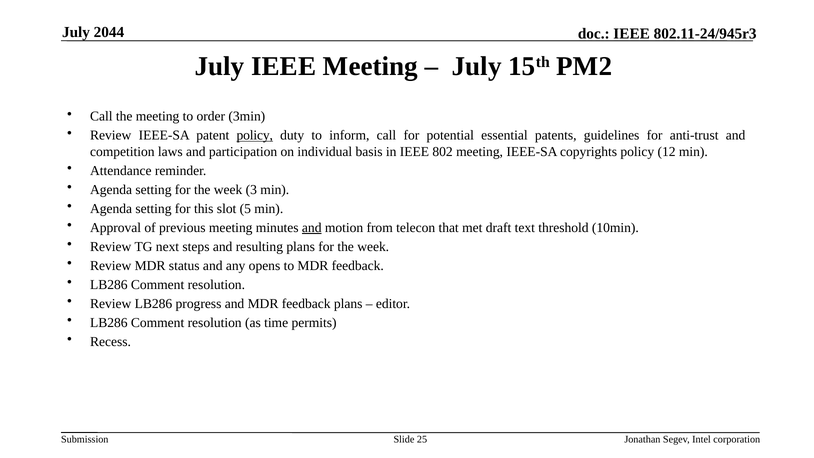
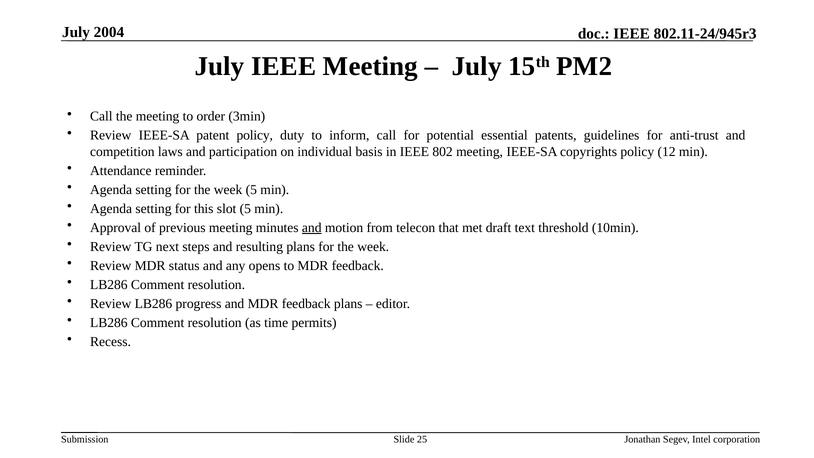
2044: 2044 -> 2004 (109, 32)
policy underline: present -> none (255, 135)
week 3: 3 -> 5 (251, 190)
